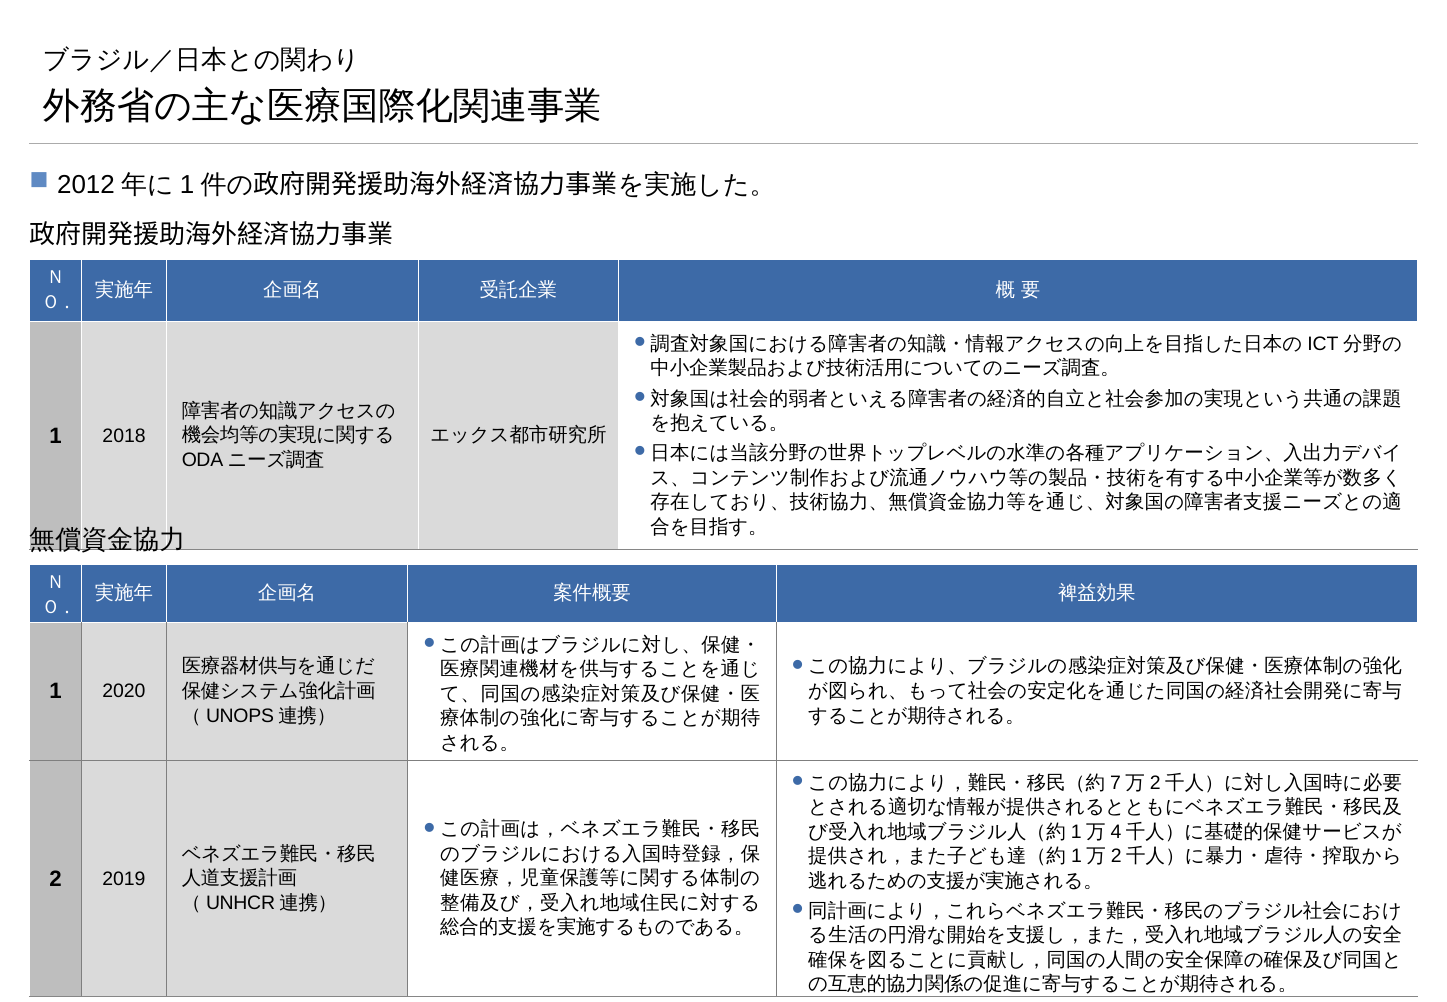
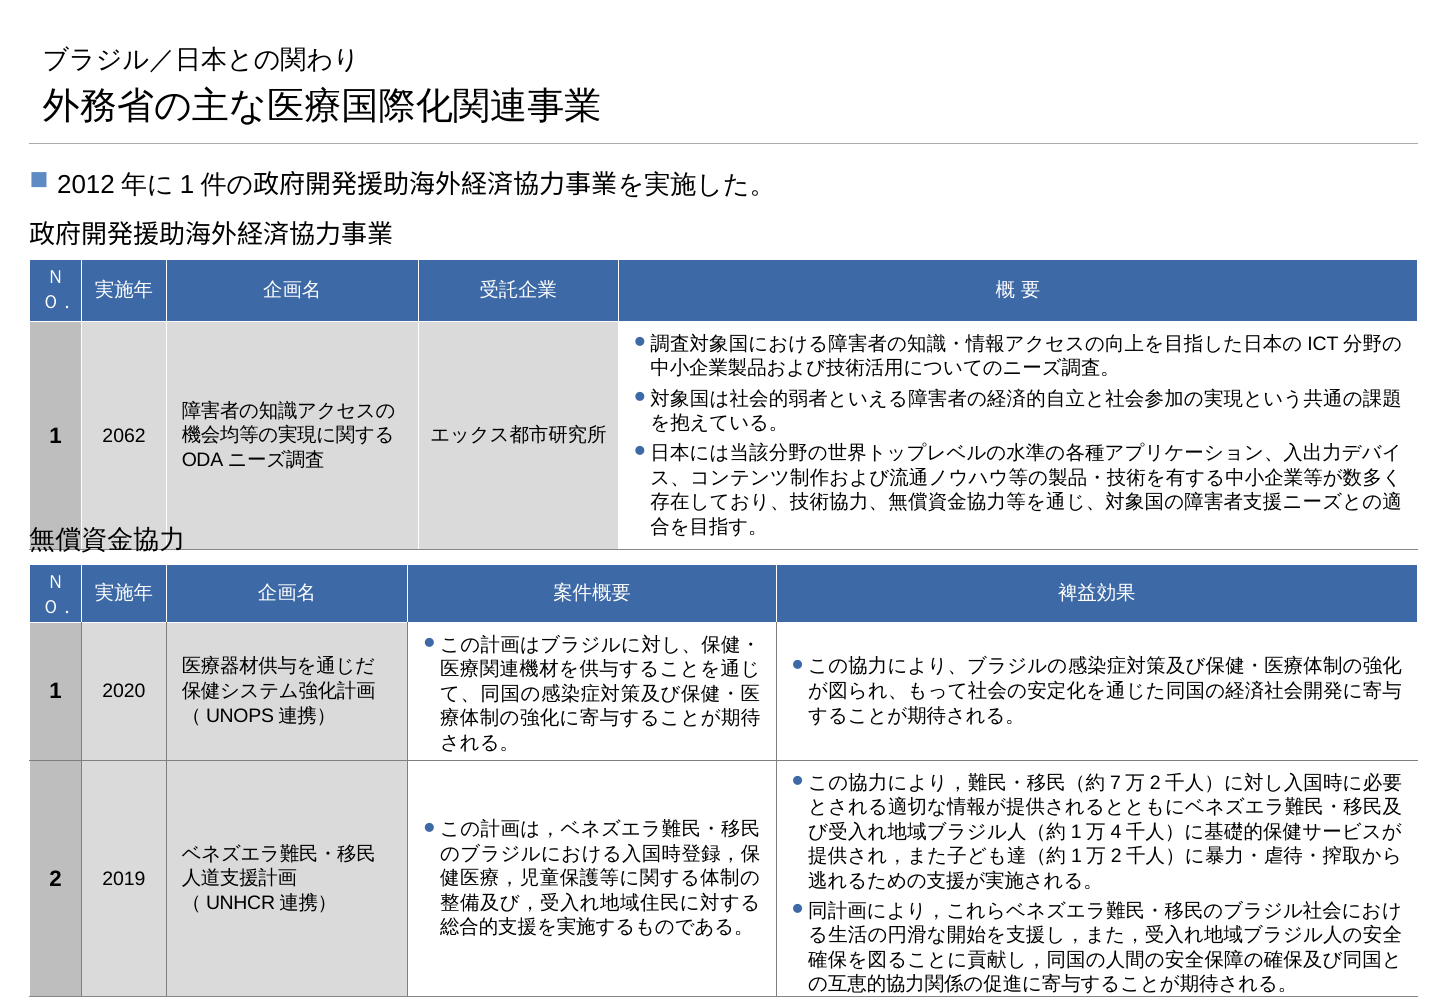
2018: 2018 -> 2062 (124, 436)
